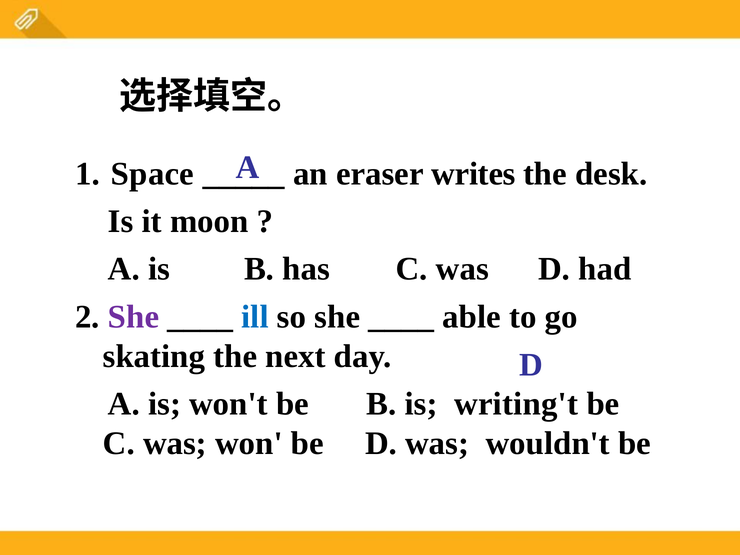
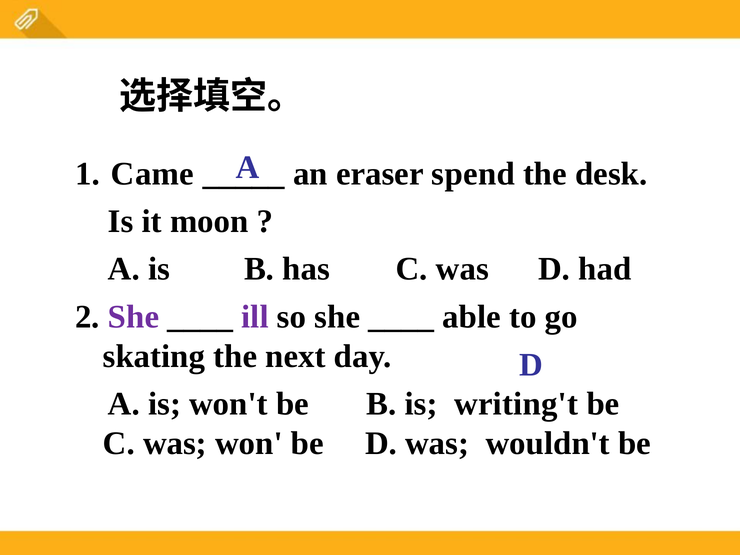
Space: Space -> Came (152, 174)
writes: writes -> spend (473, 174)
ill colour: blue -> purple (255, 317)
